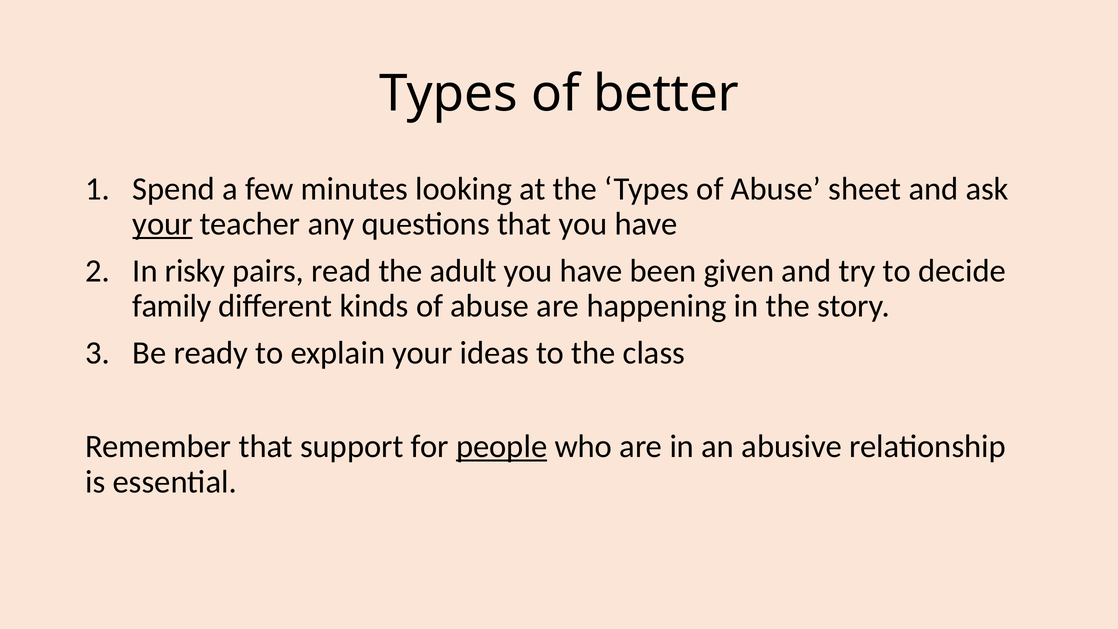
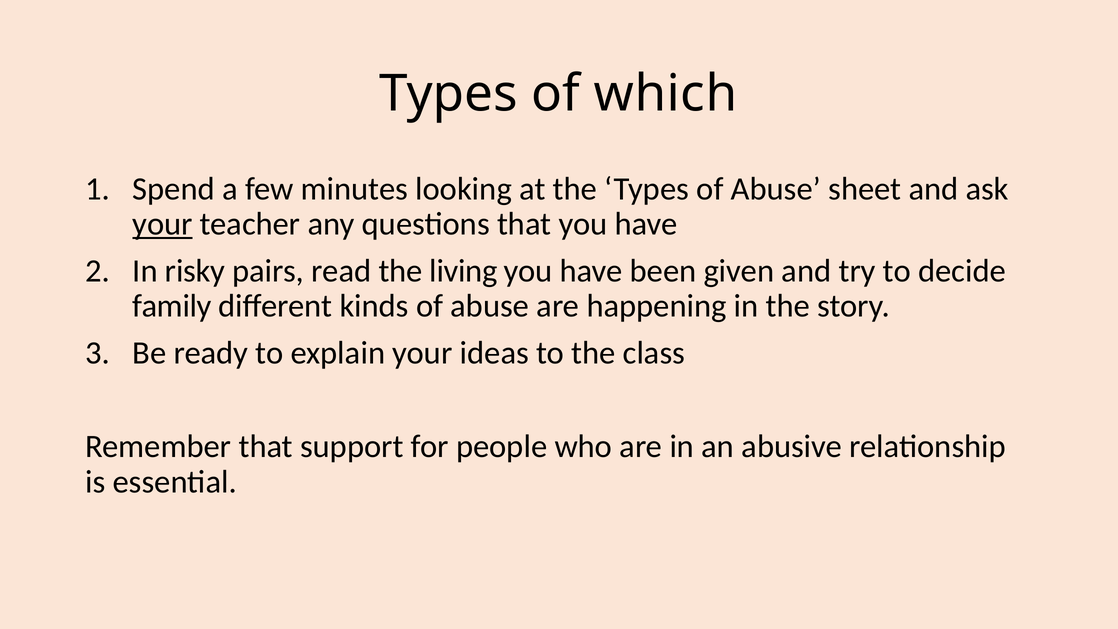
better: better -> which (666, 94)
adult: adult -> living (463, 271)
people underline: present -> none (502, 446)
